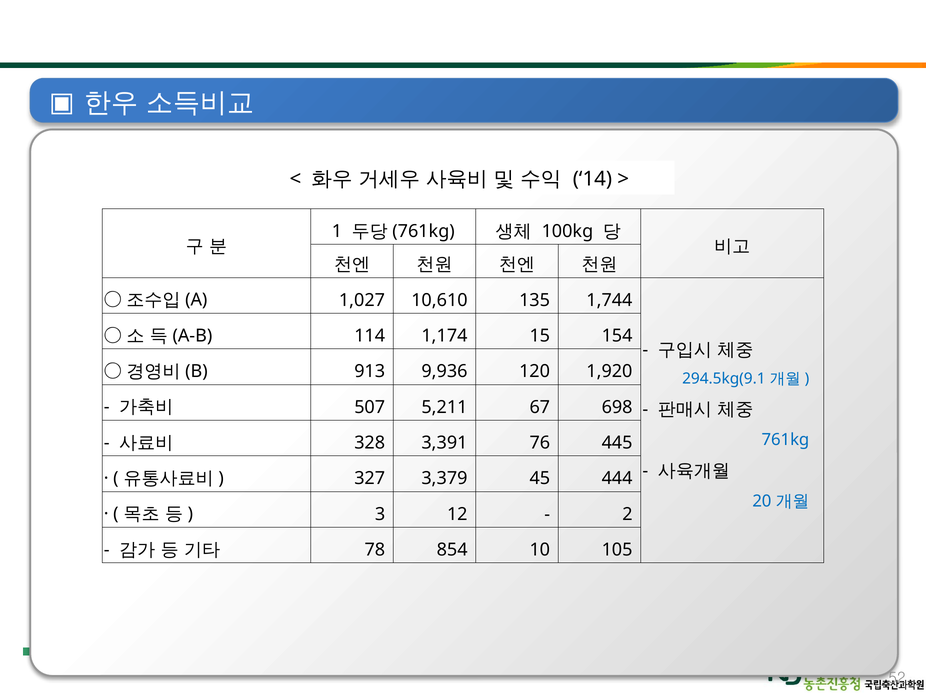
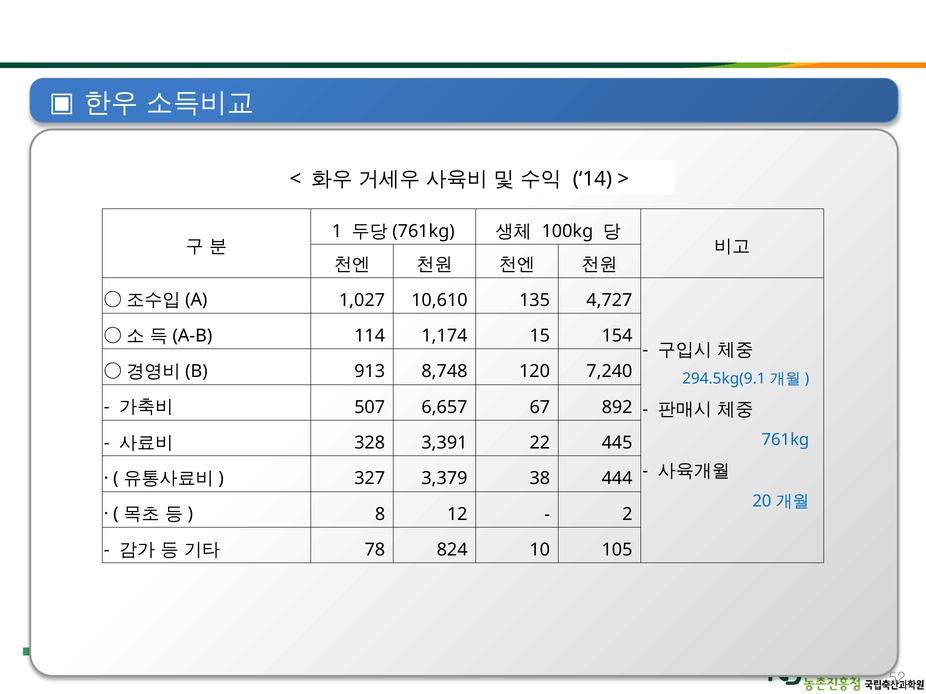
1,744: 1,744 -> 4,727 (609, 300)
9,936: 9,936 -> 8,748 (444, 372)
1,920: 1,920 -> 7,240 (609, 372)
5,211: 5,211 -> 6,657 (444, 407)
698: 698 -> 892 (617, 407)
76: 76 -> 22 (540, 443)
45: 45 -> 38 (540, 479)
3: 3 -> 8 (380, 514)
854: 854 -> 824 (452, 550)
